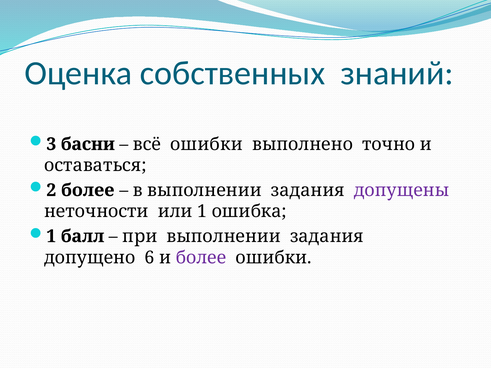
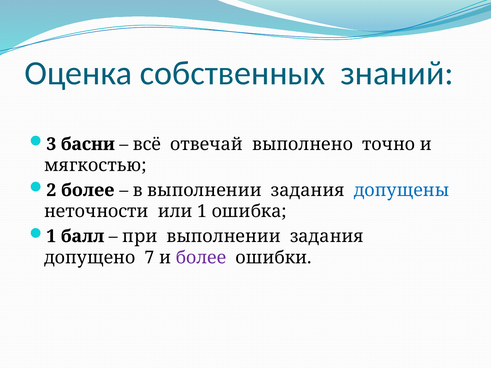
всё ошибки: ошибки -> отвечай (207, 144)
оставаться: оставаться -> мягкостью (95, 166)
допущены colour: purple -> blue (402, 190)
6: 6 -> 7 (150, 258)
